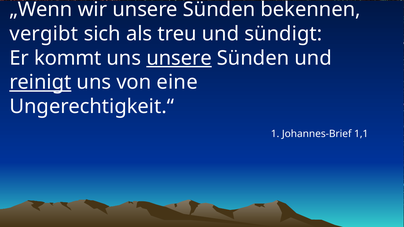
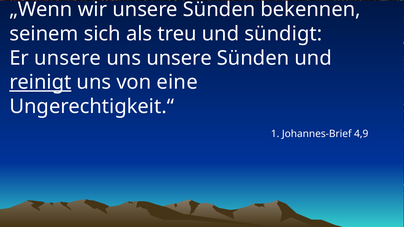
vergibt: vergibt -> seinem (44, 34)
Er kommt: kommt -> unsere (68, 58)
unsere underline: present -> none (179, 58)
1,1: 1,1 -> 4,9 (361, 134)
